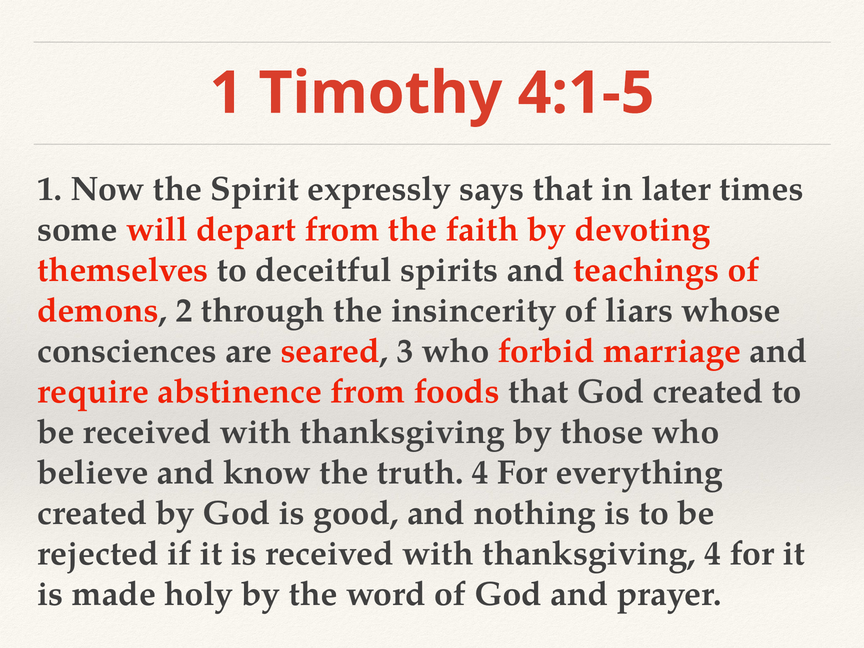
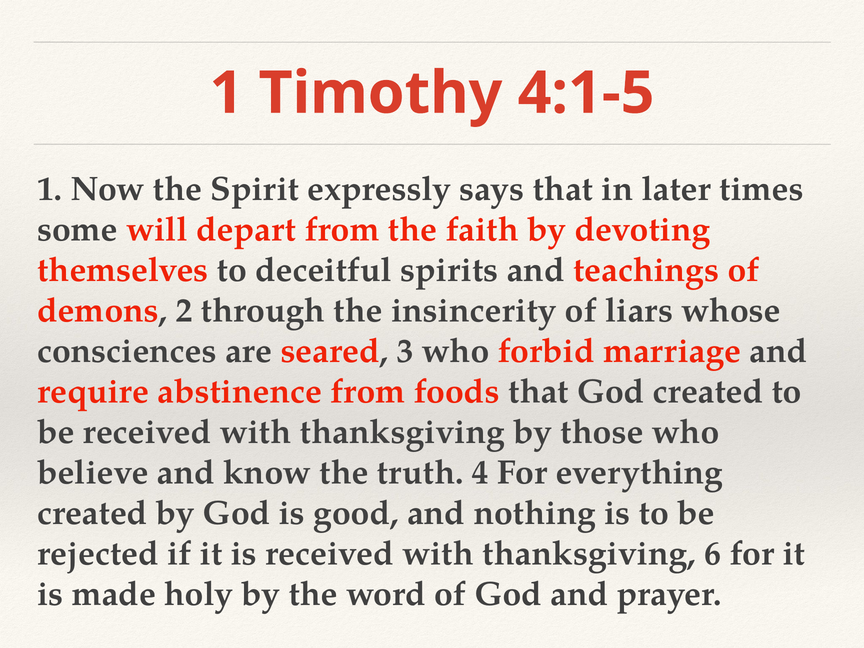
thanksgiving 4: 4 -> 6 (713, 554)
